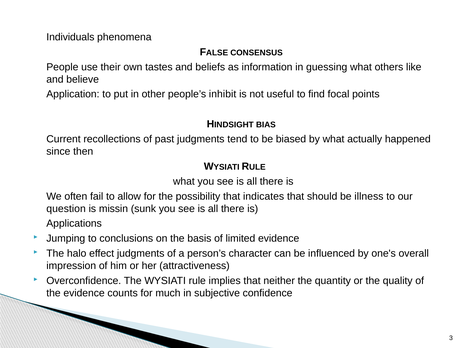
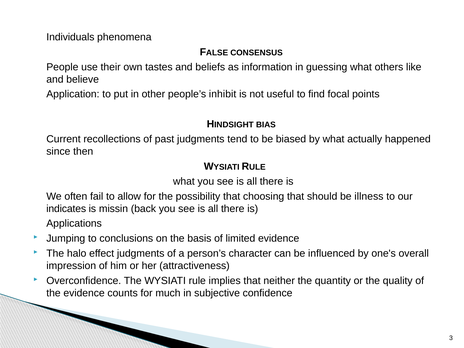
indicates: indicates -> choosing (264, 196)
question: question -> indicates (66, 209)
sunk: sunk -> back (143, 209)
